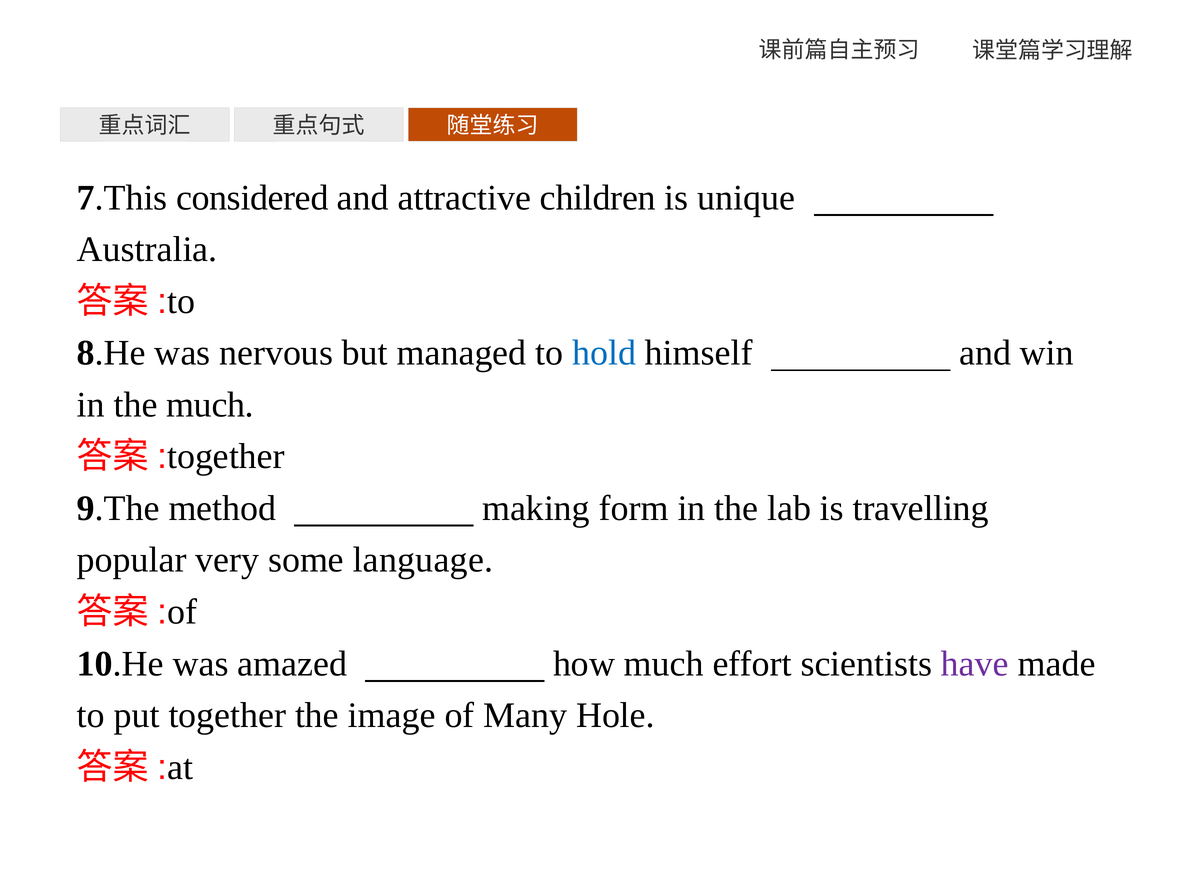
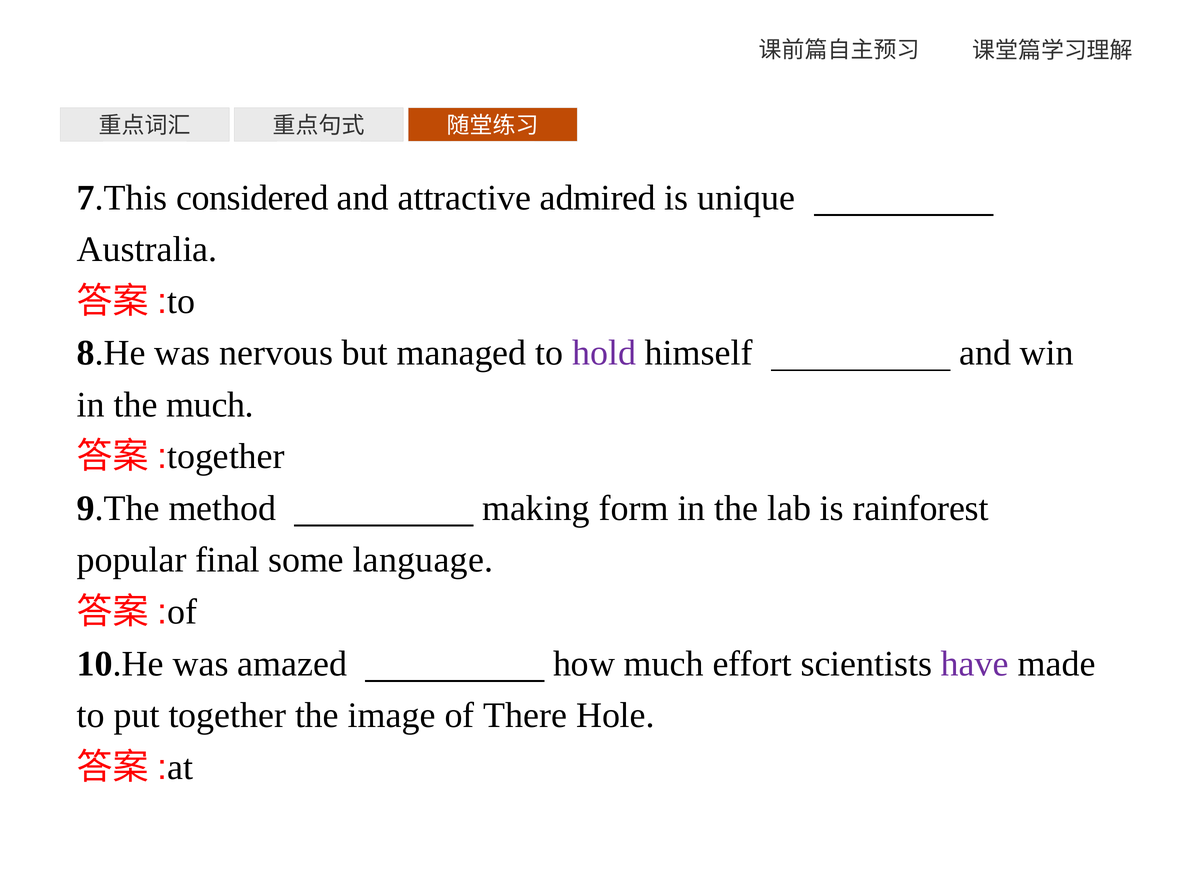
children: children -> admired (598, 198)
hold colour: blue -> purple (604, 353)
travelling: travelling -> rainforest (921, 509)
very: very -> final (228, 560)
Many: Many -> There (525, 716)
